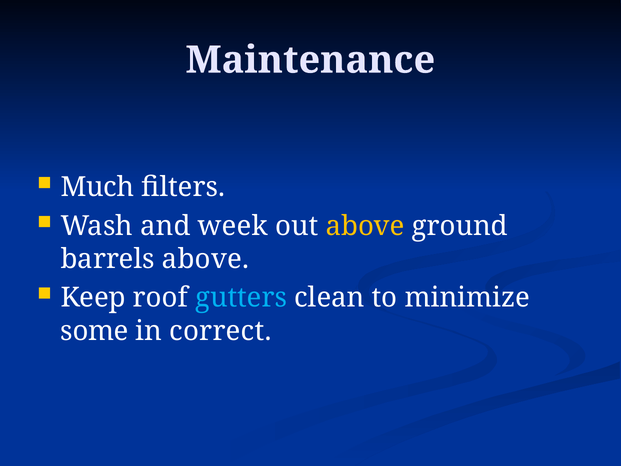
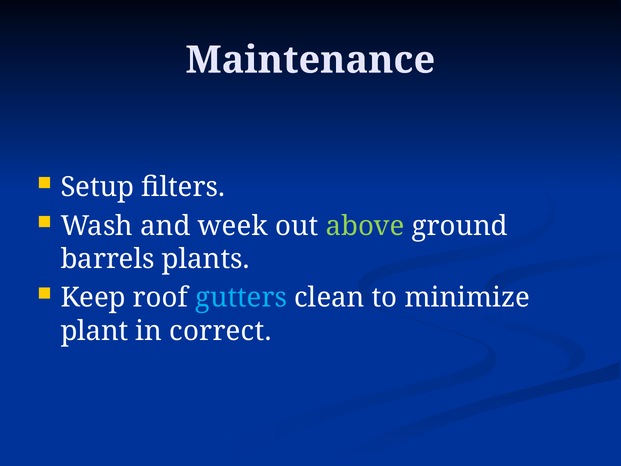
Much: Much -> Setup (97, 187)
above colour: yellow -> light green (365, 226)
barrels above: above -> plants (206, 259)
some: some -> plant (95, 331)
